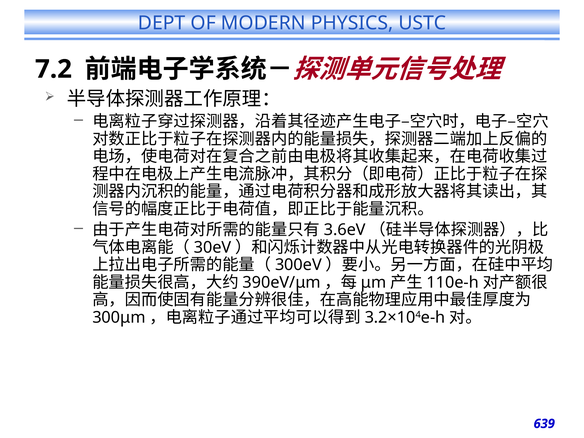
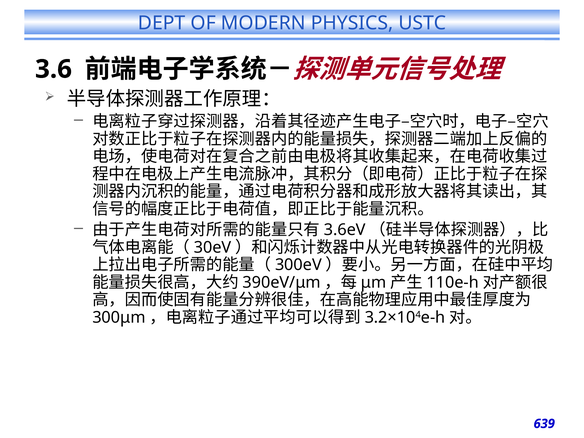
7.2: 7.2 -> 3.6 (54, 69)
